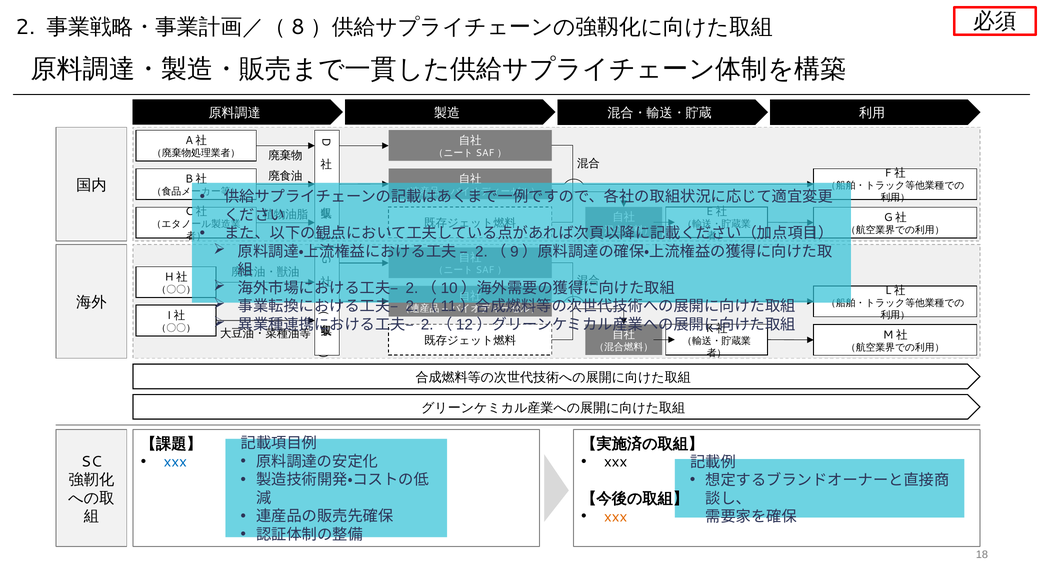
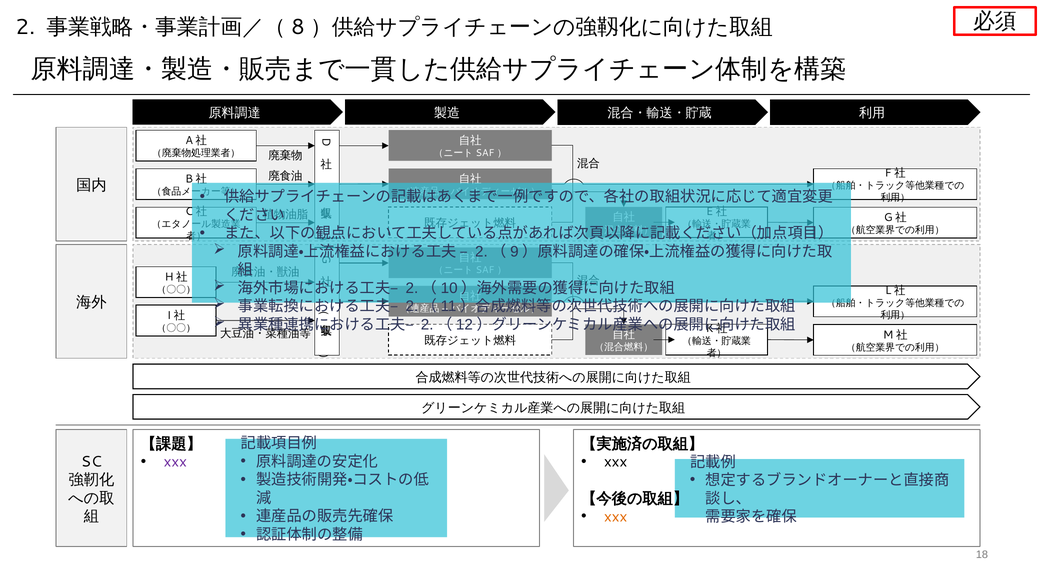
xxx colour: blue -> purple (175, 462)
